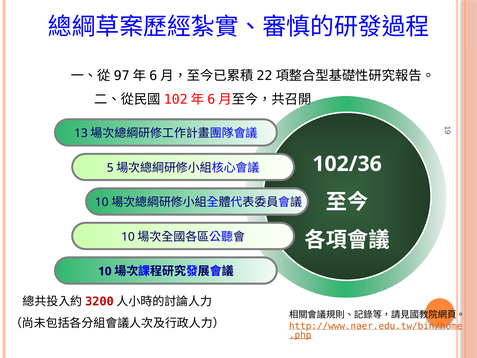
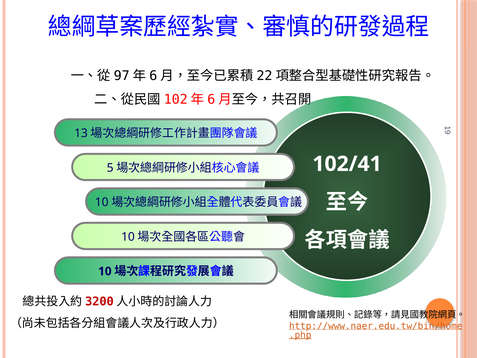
102/36: 102/36 -> 102/41 (347, 164)
